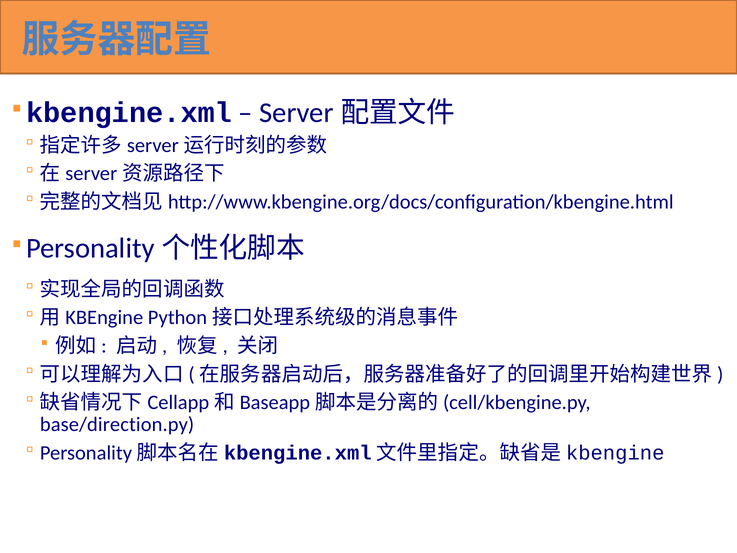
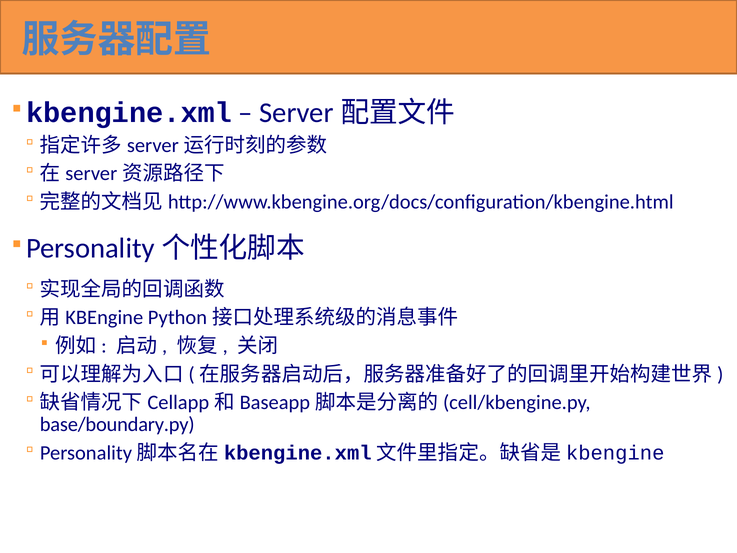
base/direction.py: base/direction.py -> base/boundary.py (117, 424)
